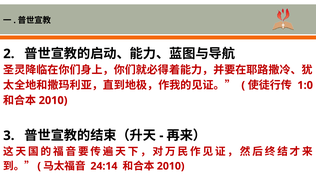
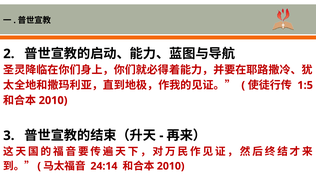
1:0: 1:0 -> 1:5 (305, 85)
